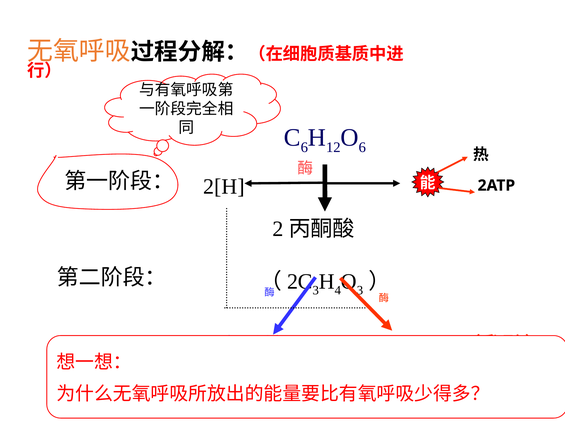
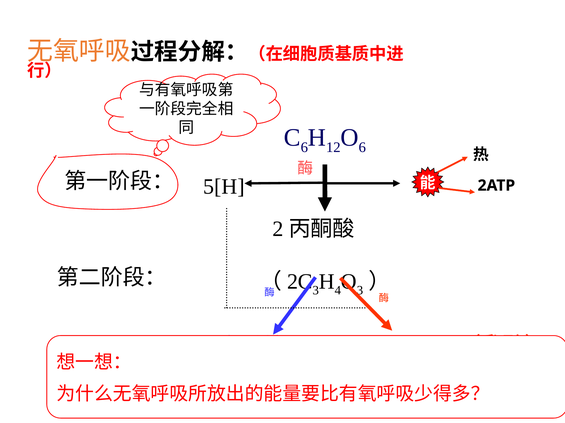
2[H: 2[H -> 5[H (224, 187)
